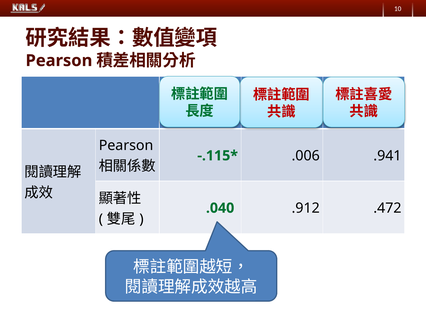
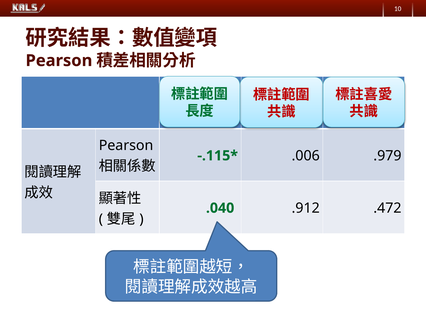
.941: .941 -> .979 (387, 155)
